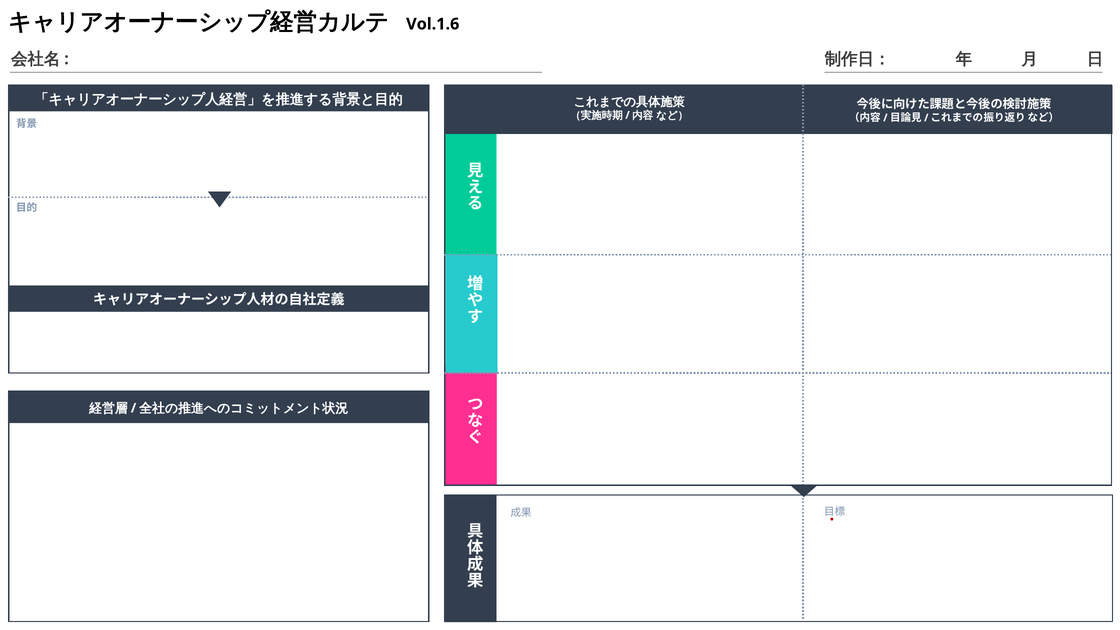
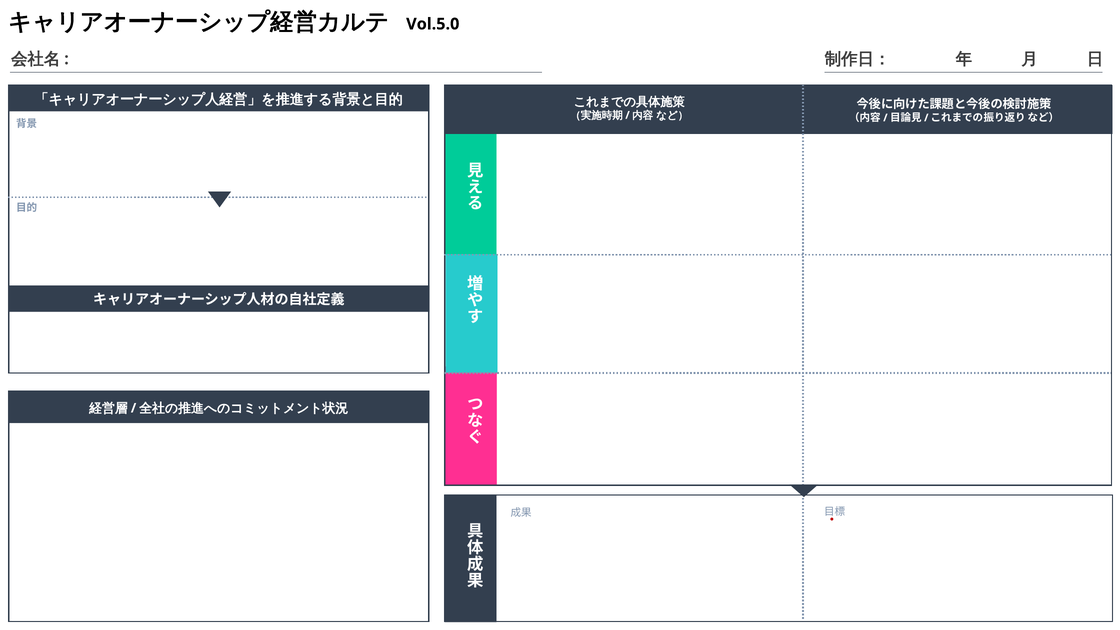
Vol.1.6: Vol.1.6 -> Vol.5.0 (433, 24)
